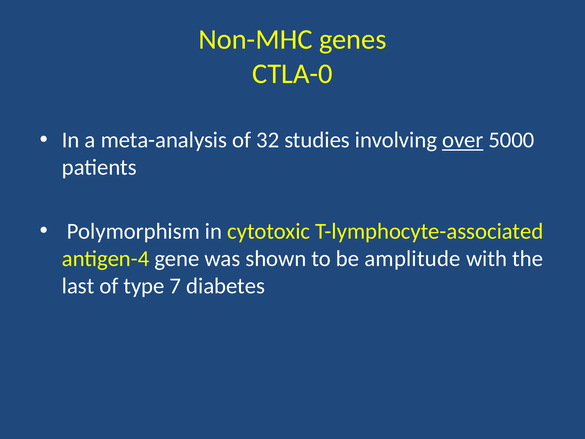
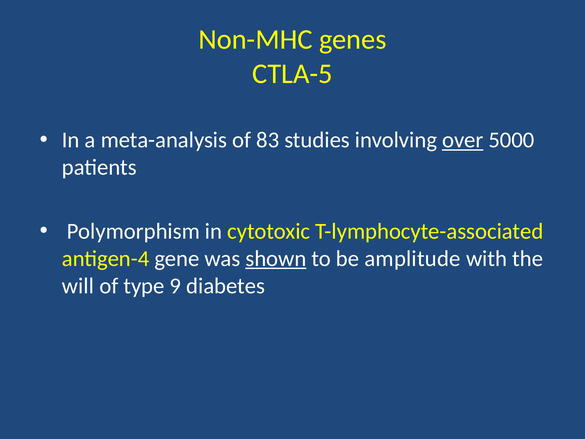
CTLA-0: CTLA-0 -> CTLA-5 (292, 74)
32: 32 -> 83 (268, 140)
shown underline: none -> present (276, 258)
last: last -> will (78, 286)
7: 7 -> 9 (175, 286)
